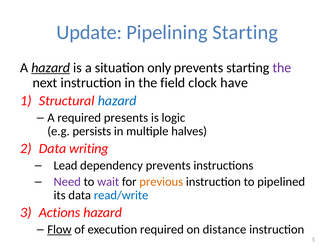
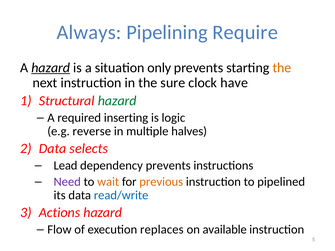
Update: Update -> Always (89, 32)
Pipelining Starting: Starting -> Require (245, 32)
the colour: purple -> orange (282, 68)
field: field -> sure (173, 83)
hazard colour: blue -> green (117, 101)
presents: presents -> inserting (126, 118)
persists: persists -> reverse (92, 131)
writing: writing -> selects (89, 149)
wait colour: purple -> orange (108, 182)
Flow underline: present -> none (59, 230)
execution required: required -> replaces (162, 230)
distance: distance -> available (225, 230)
